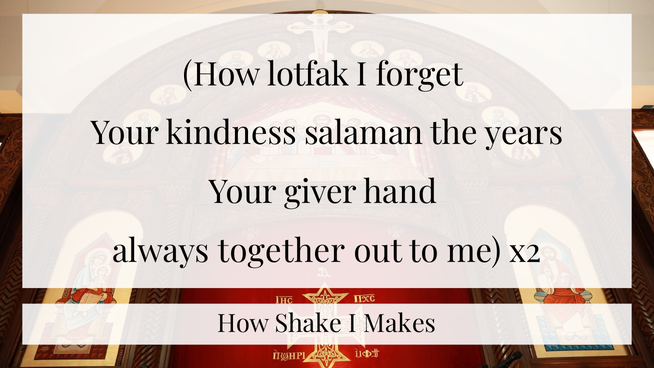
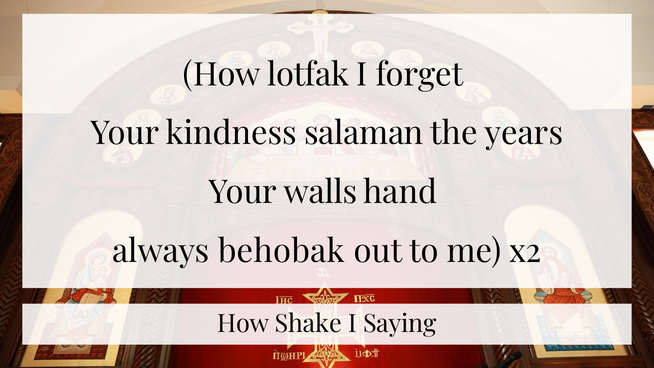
giver: giver -> walls (321, 192)
together: together -> behobak (281, 251)
Makes: Makes -> Saying (400, 324)
